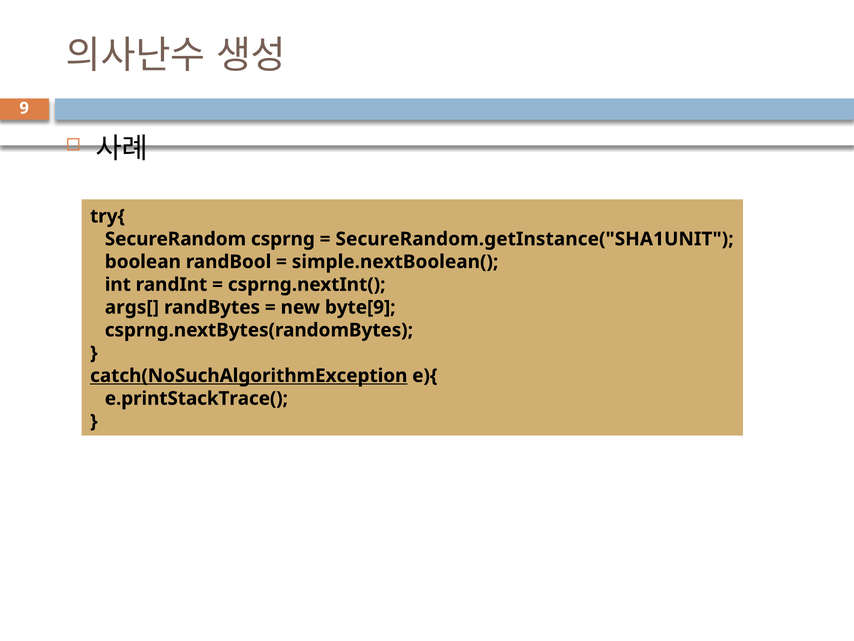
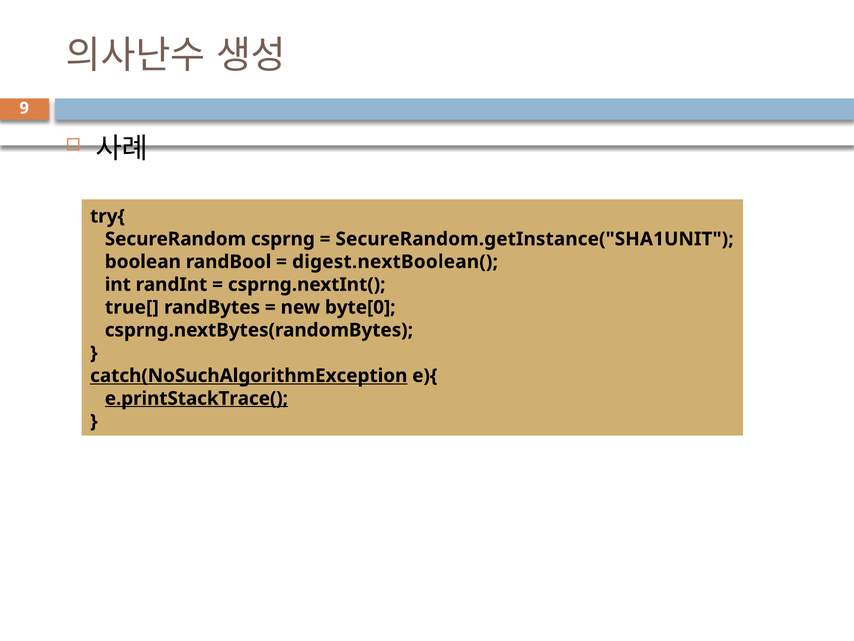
simple.nextBoolean(: simple.nextBoolean( -> digest.nextBoolean( (395, 262)
args[: args[ -> true[ (132, 307)
byte[9: byte[9 -> byte[0 (360, 307)
e.printStackTrace( underline: none -> present (196, 398)
